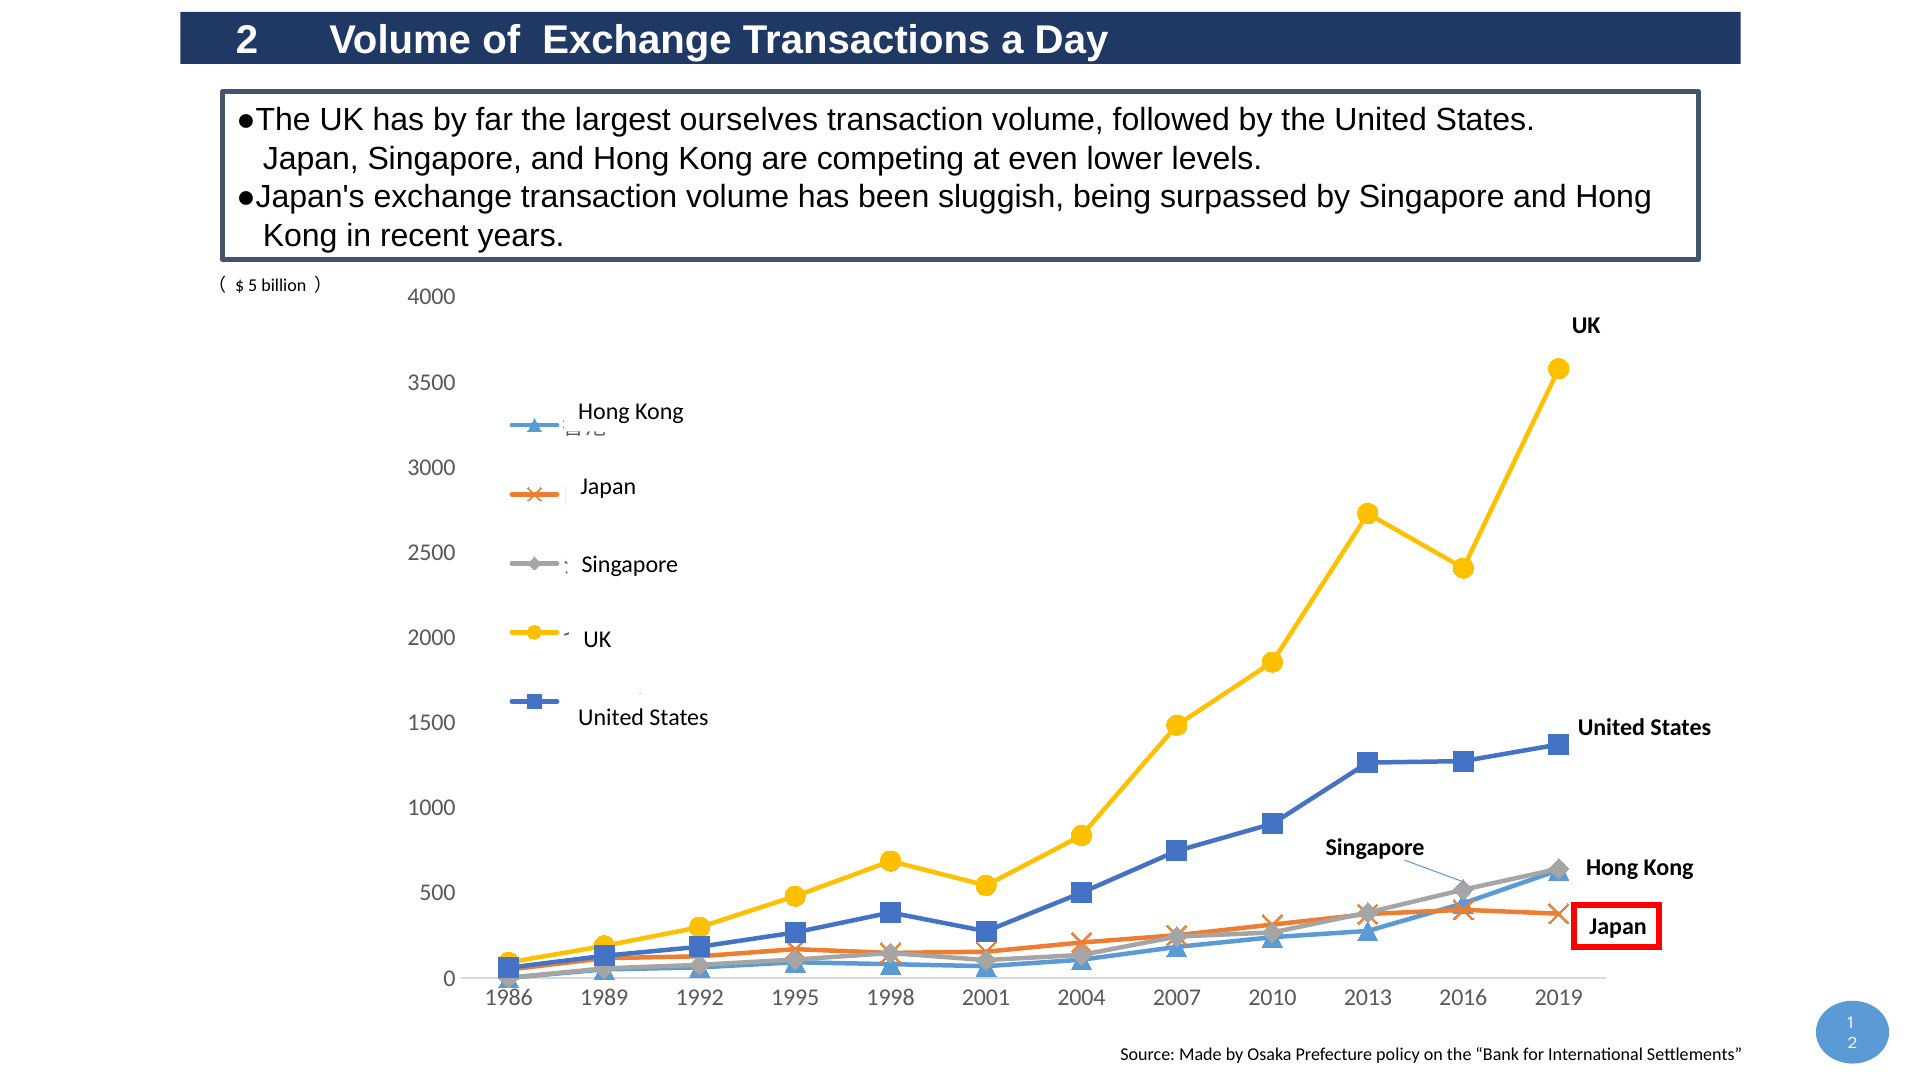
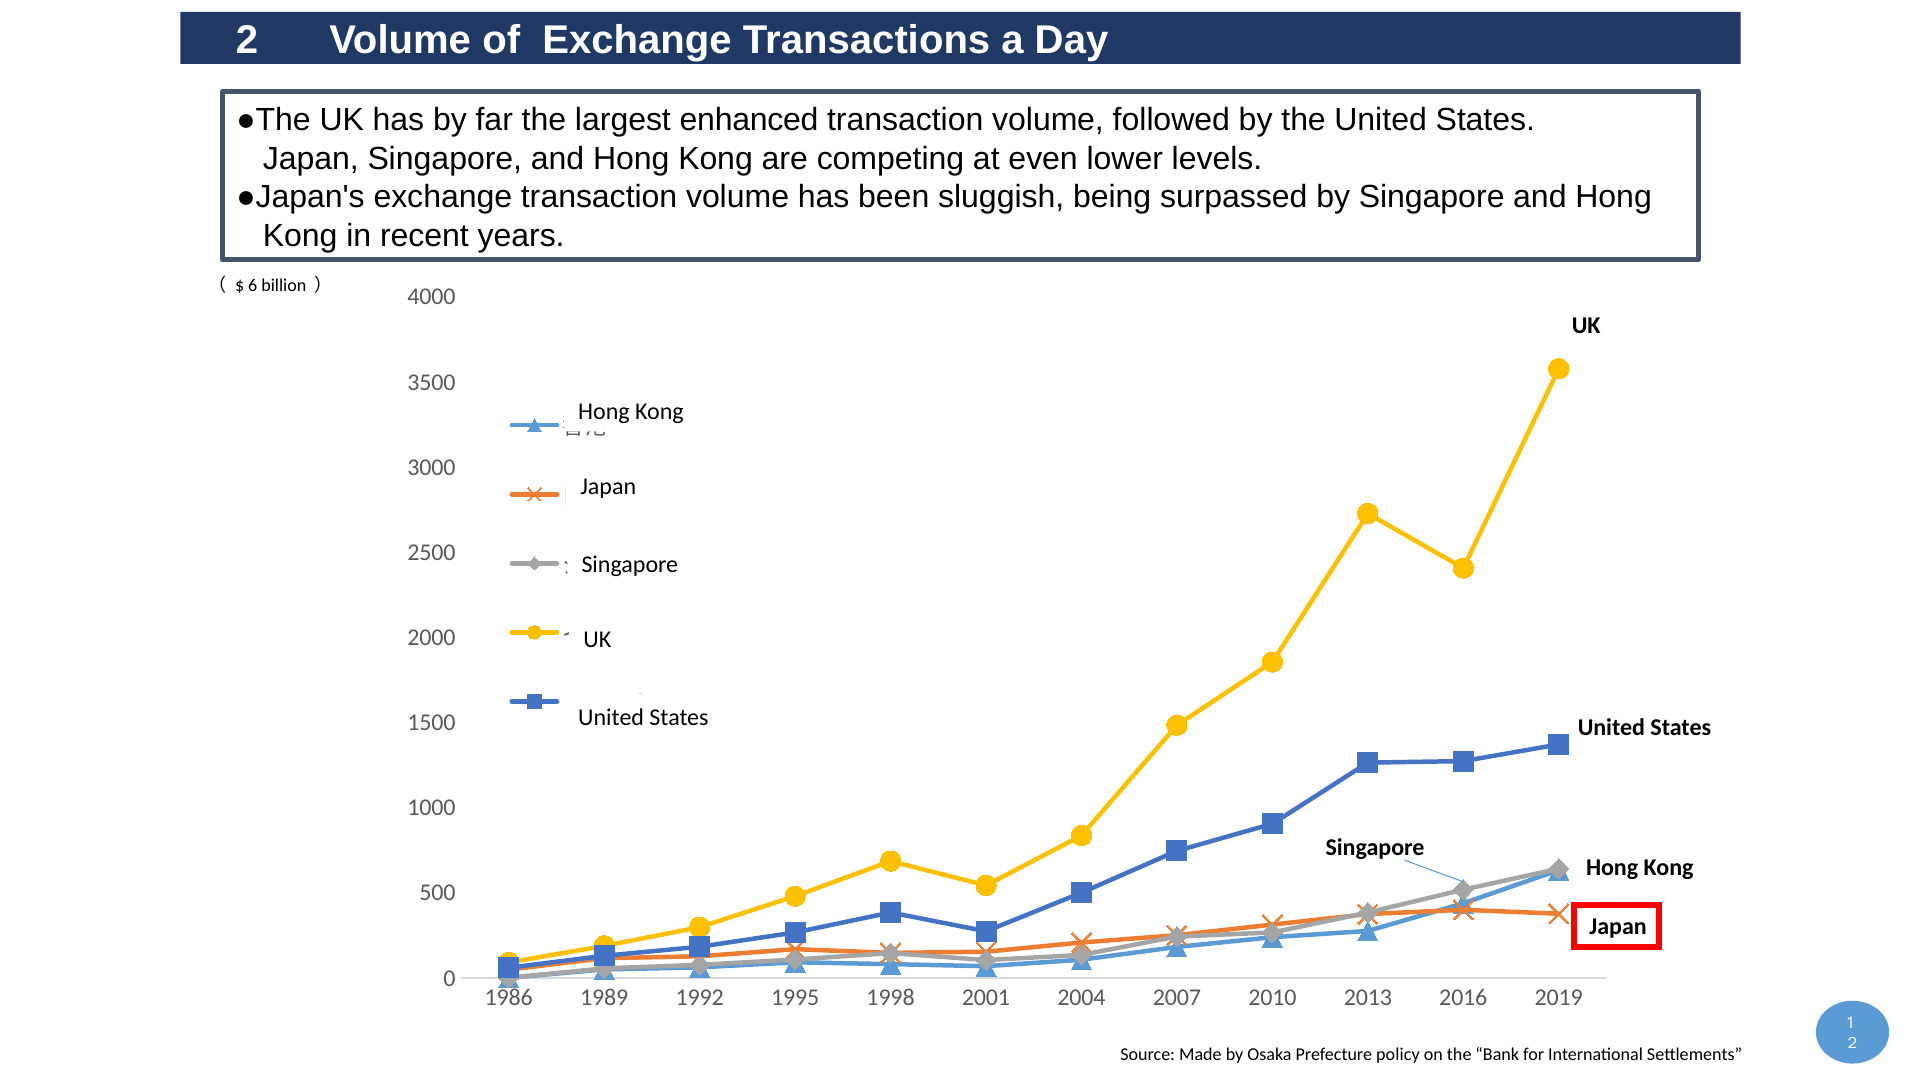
ourselves: ourselves -> enhanced (749, 120)
5: 5 -> 6 (253, 285)
